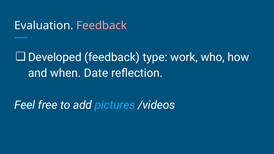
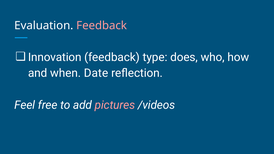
Developed: Developed -> Innovation (55, 57)
work: work -> does (184, 57)
pictures colour: light blue -> pink (115, 105)
